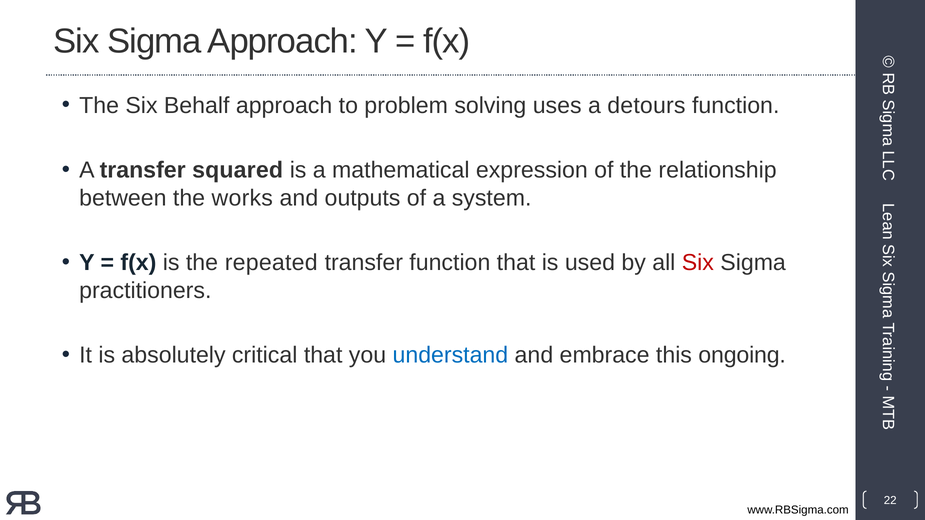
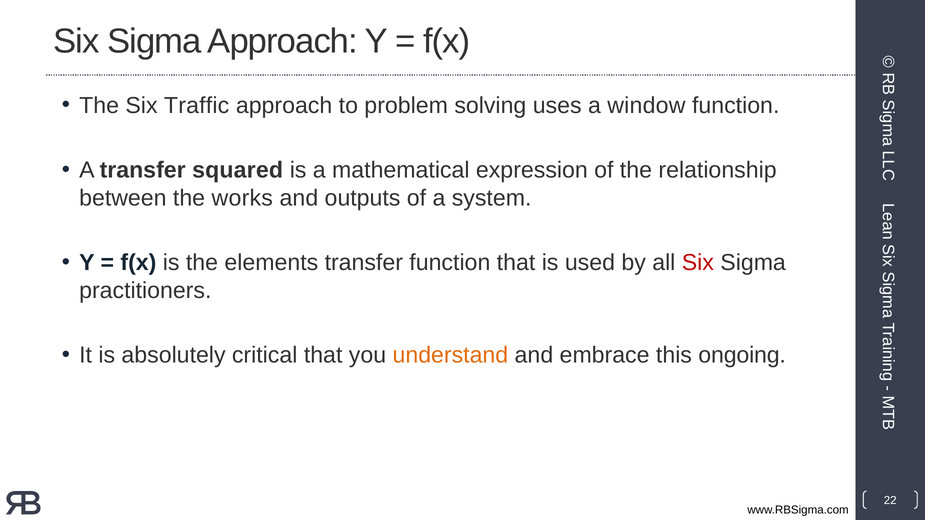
Behalf: Behalf -> Traffic (197, 106)
detours: detours -> window (646, 106)
repeated: repeated -> elements (271, 263)
understand colour: blue -> orange (450, 355)
